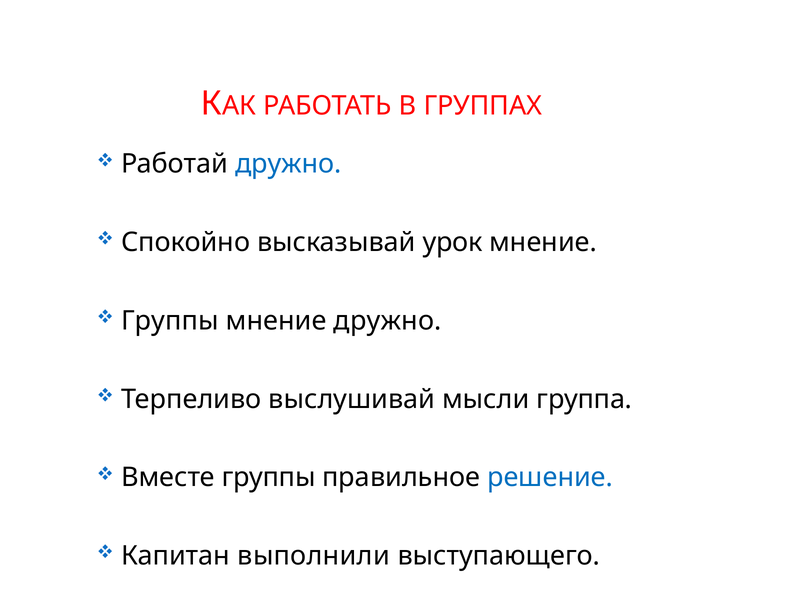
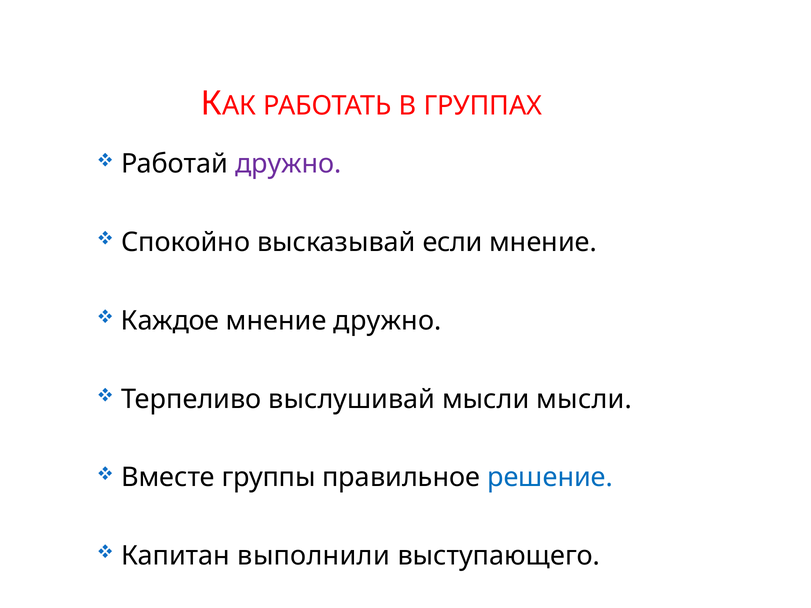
дружно colour: blue -> purple (288, 164)
урок: урок -> если (453, 242)
Группы: Группы -> Каждое (170, 321)
мысли группа: группа -> мысли (584, 399)
